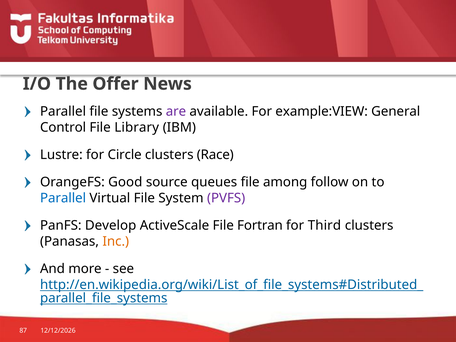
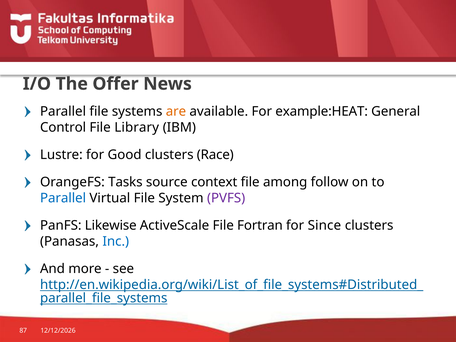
are colour: purple -> orange (176, 111)
example:VIEW: example:VIEW -> example:HEAT (322, 111)
Circle: Circle -> Good (125, 155)
Good: Good -> Tasks (125, 182)
queues: queues -> context (214, 182)
Develop: Develop -> Likewise (111, 225)
Third: Third -> Since (324, 225)
Inc colour: orange -> blue (116, 241)
